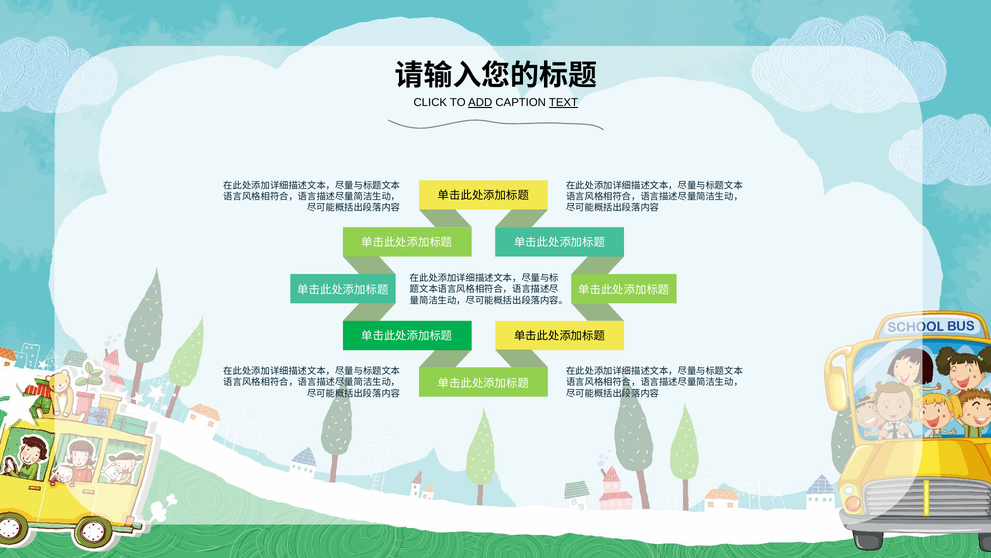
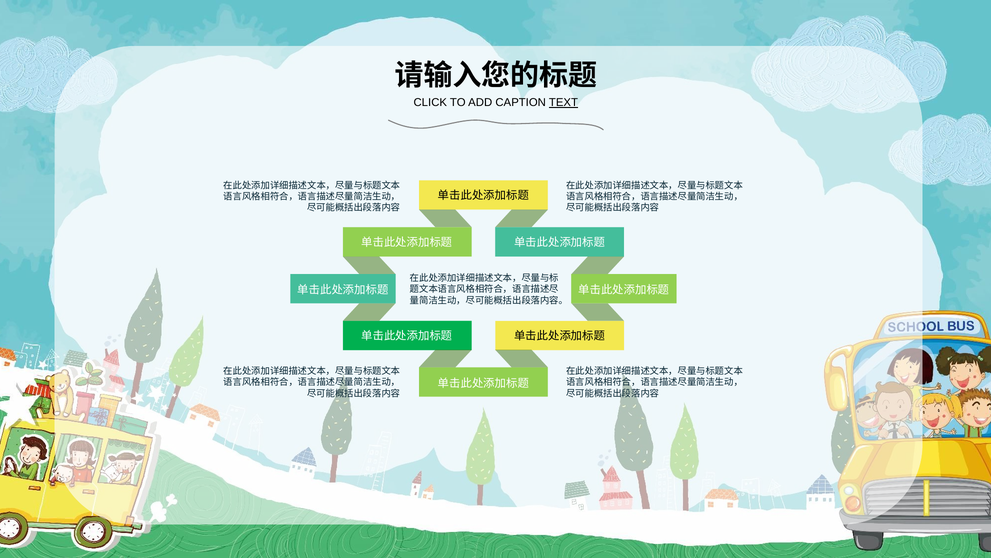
ADD underline: present -> none (480, 103)
